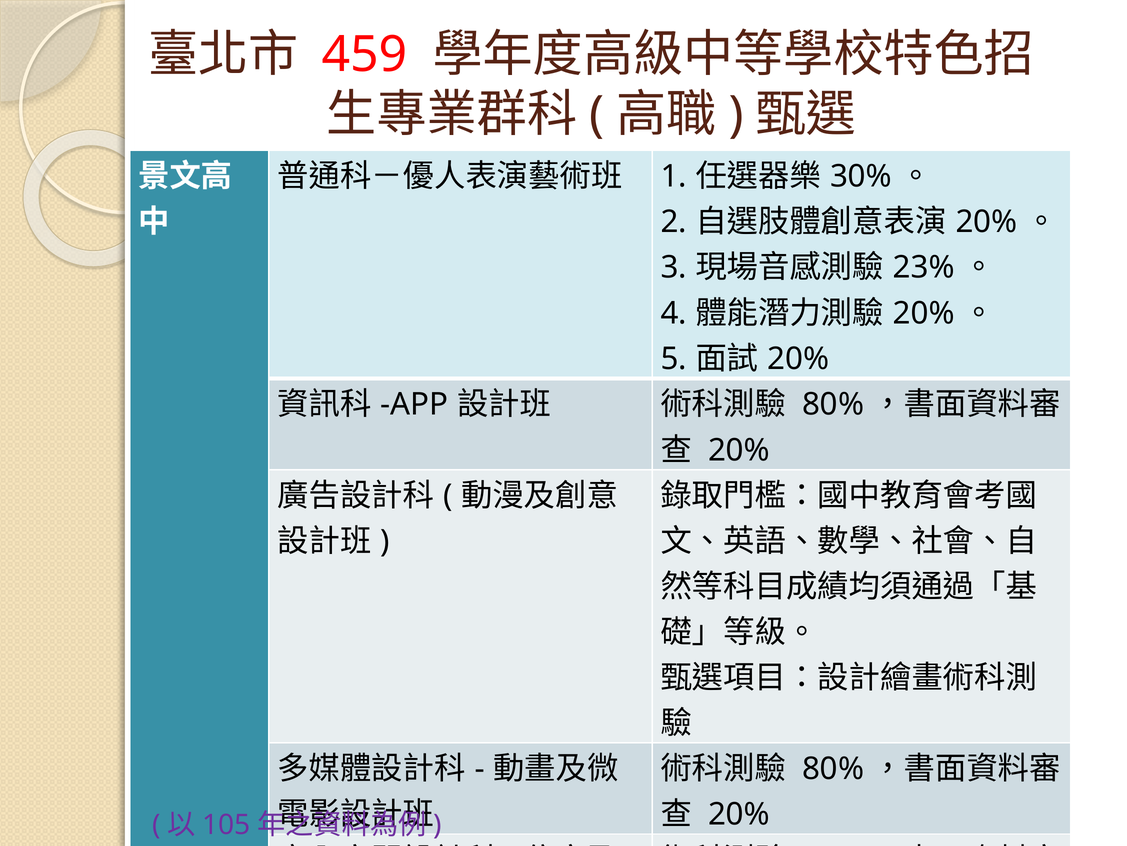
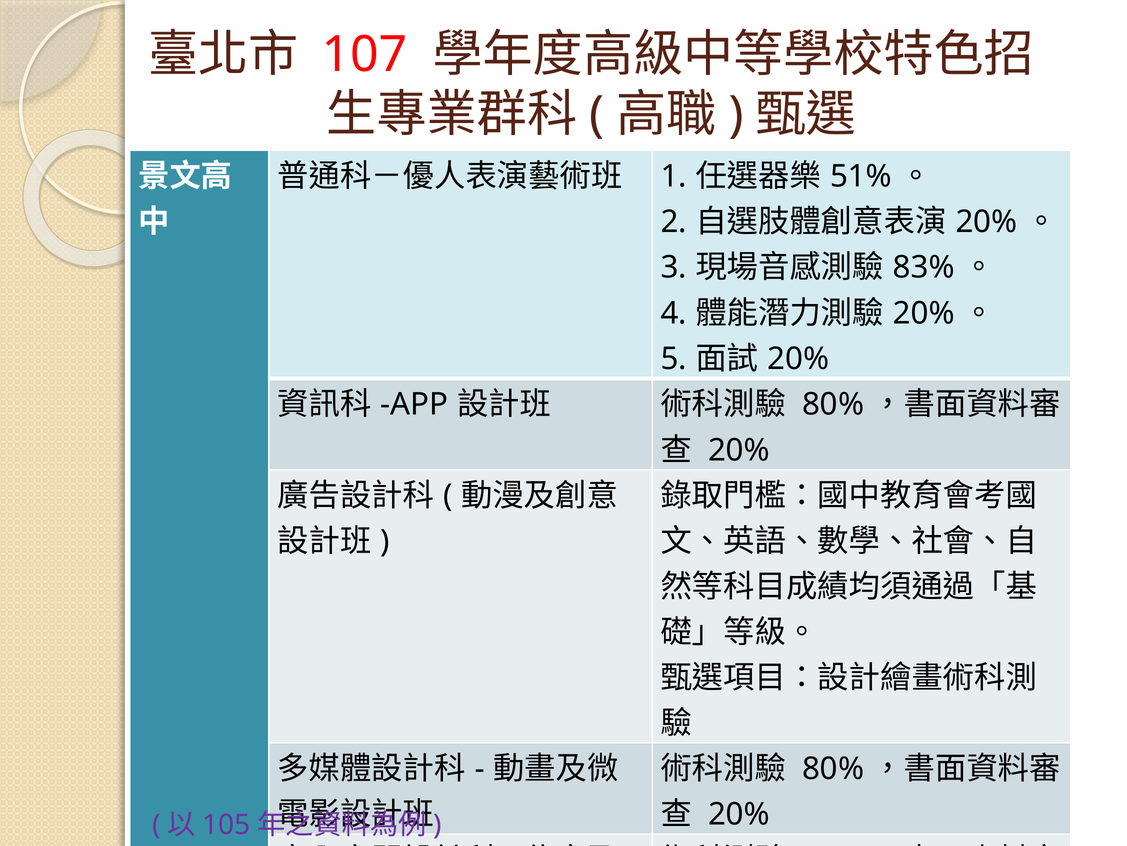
459: 459 -> 107 (365, 55)
30%: 30% -> 51% (861, 176)
23%: 23% -> 83% (924, 267)
